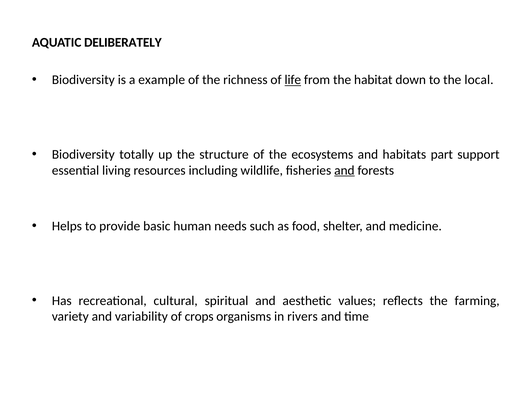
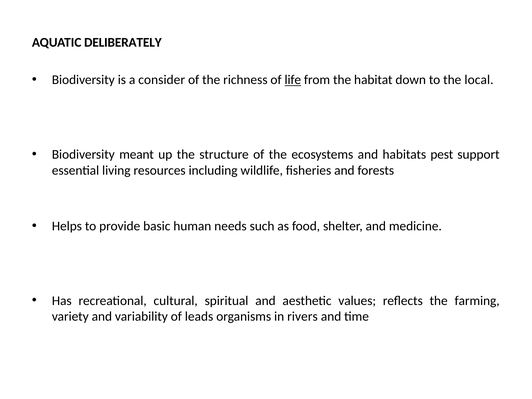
example: example -> consider (162, 80)
totally: totally -> meant (137, 154)
part: part -> pest (442, 154)
and underline: present -> none (344, 170)
crops: crops -> leads (199, 317)
